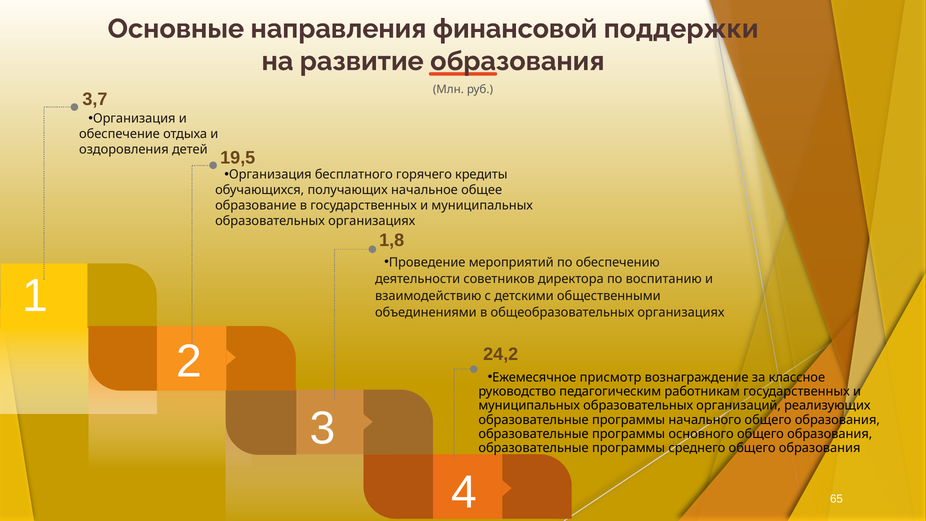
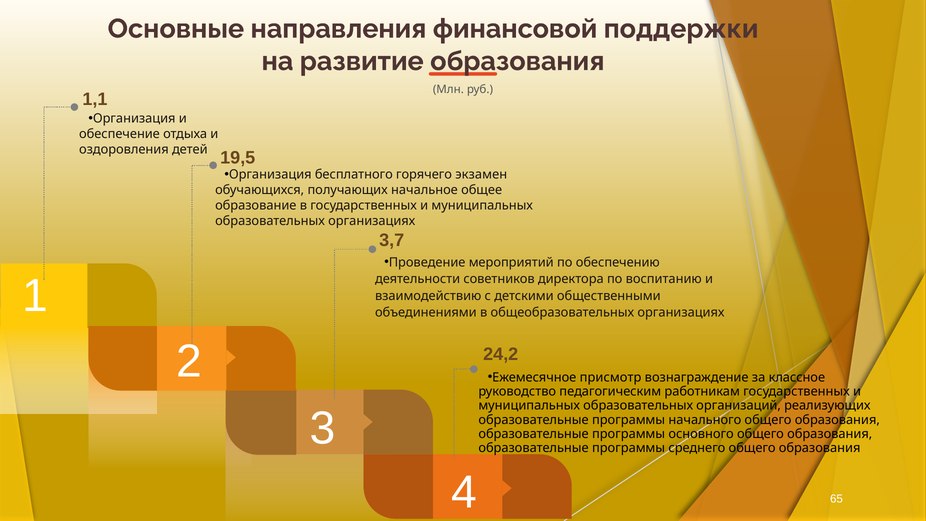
3,7: 3,7 -> 1,1 (95, 99)
кредиты: кредиты -> экзамен (481, 174)
1,8: 1,8 -> 3,7 (392, 240)
